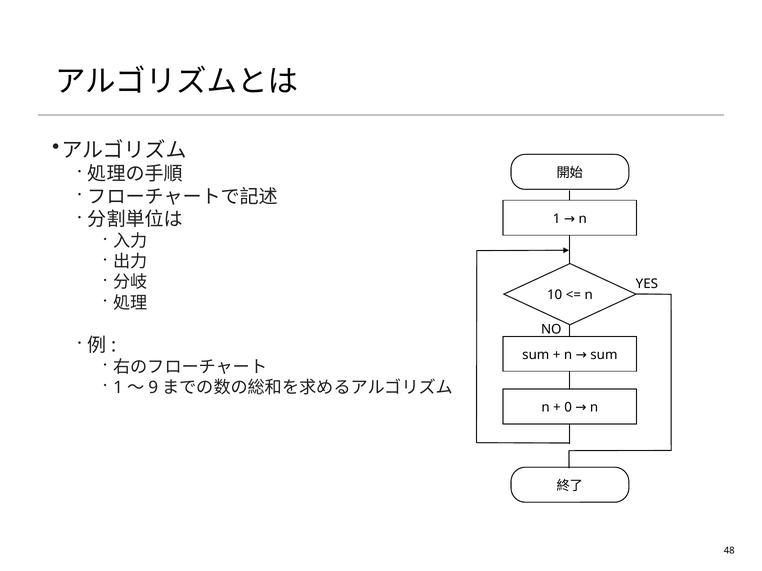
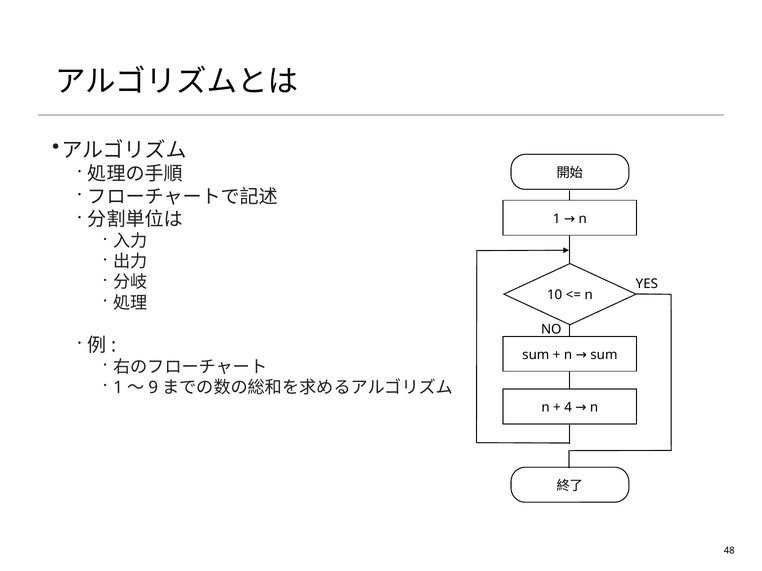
0: 0 -> 4 (568, 408)
